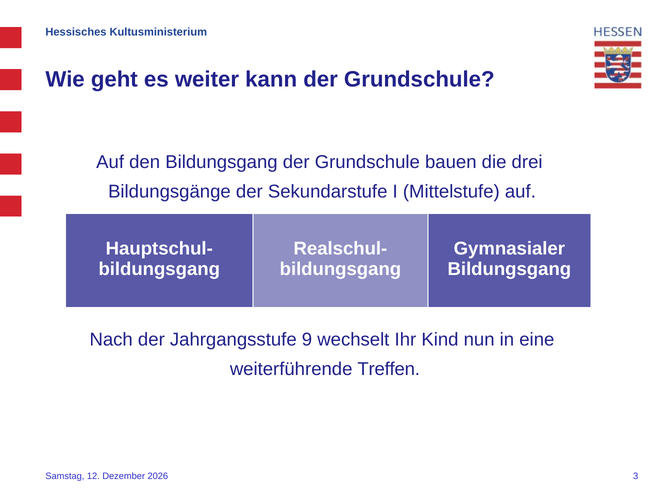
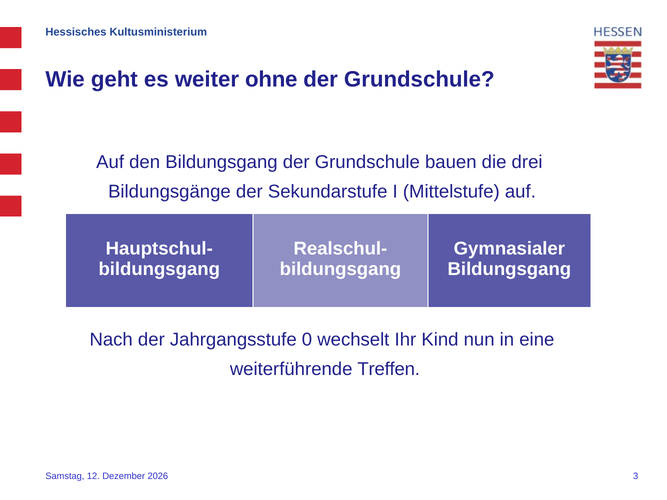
kann: kann -> ohne (271, 79)
9: 9 -> 0 (307, 340)
